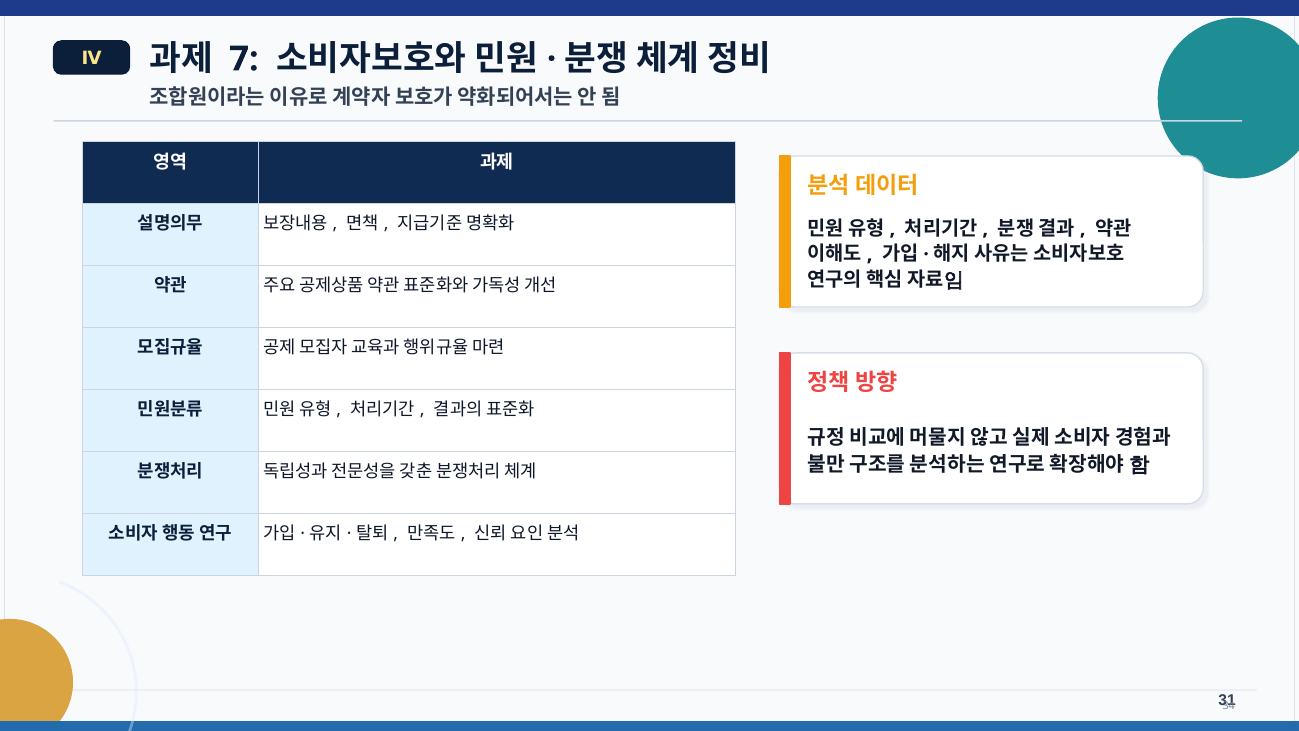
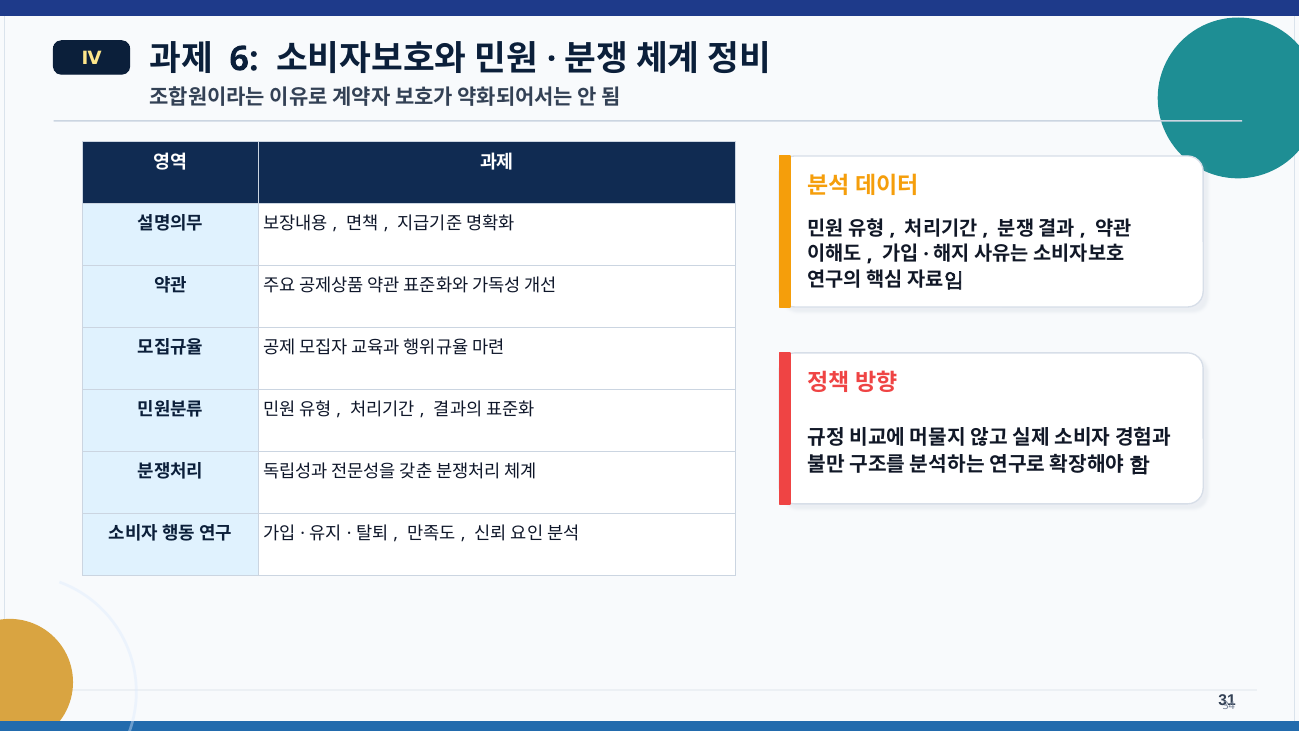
7: 7 -> 6 (244, 59)
